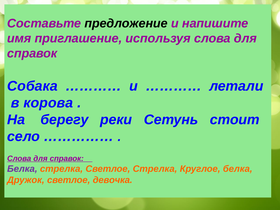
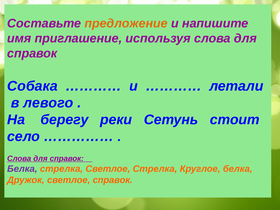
предложение colour: black -> orange (126, 23)
корова: корова -> левого (48, 103)
светлое девочка: девочка -> справок (113, 180)
